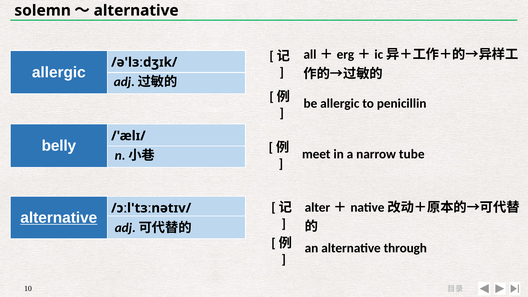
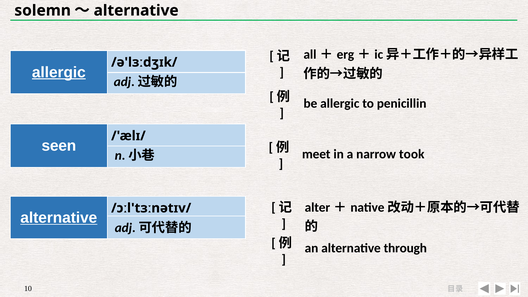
allergic underline: none -> present (59, 72)
belly: belly -> seen (59, 146)
tube: tube -> took (412, 154)
